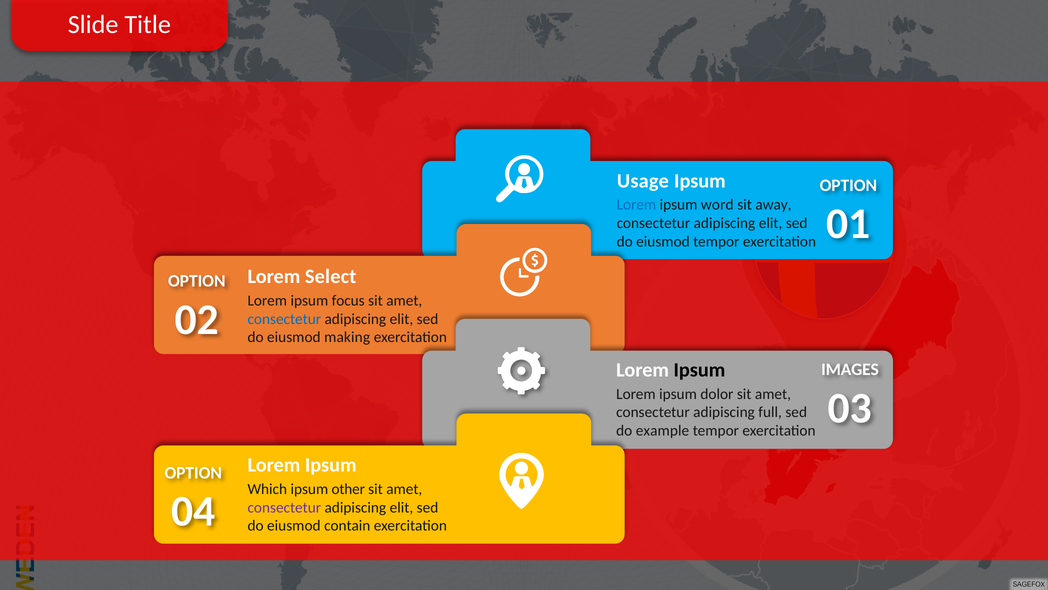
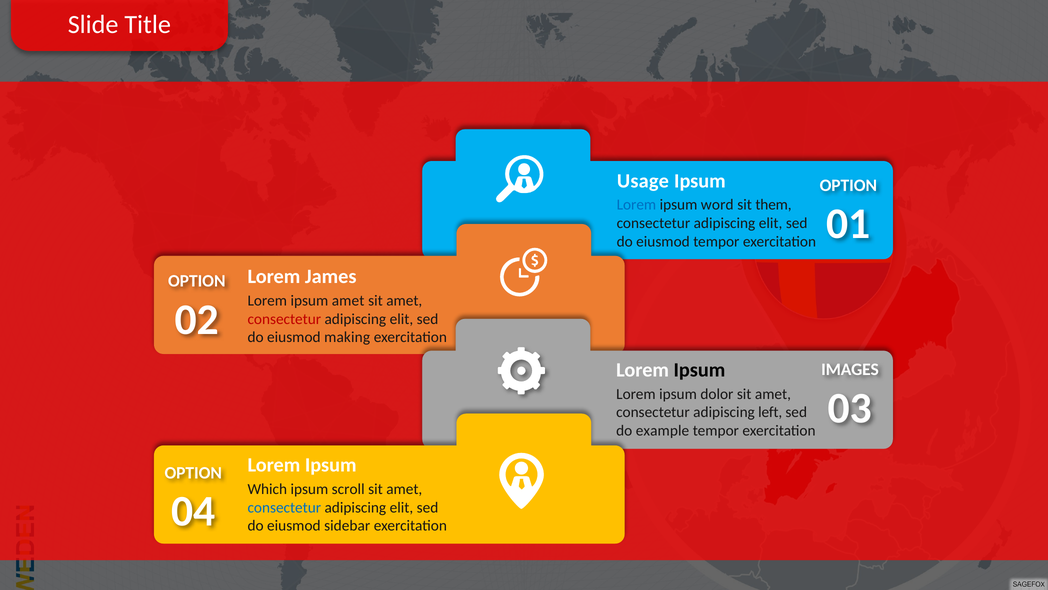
away: away -> them (773, 205)
Select: Select -> James (331, 276)
ipsum focus: focus -> amet (348, 300)
consectetur colour: blue -> red (284, 319)
full: full -> left (770, 412)
other: other -> scroll (348, 489)
consectetur colour: purple -> blue (284, 507)
contain: contain -> sidebar (347, 525)
